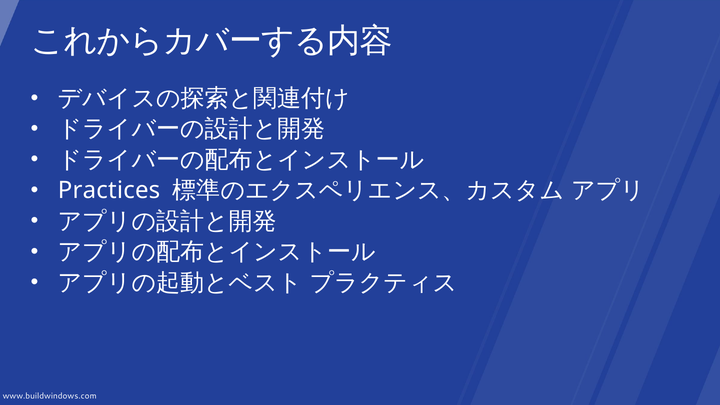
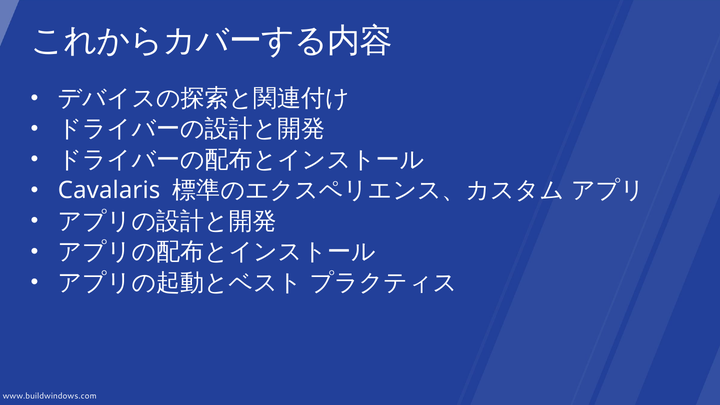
Practices: Practices -> Cavalaris (109, 191)
